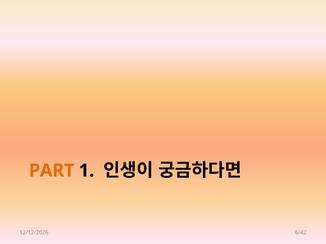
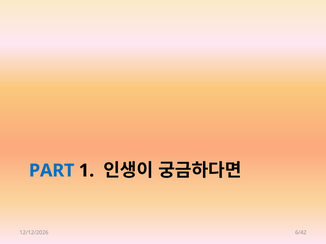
PART colour: orange -> blue (52, 171)
